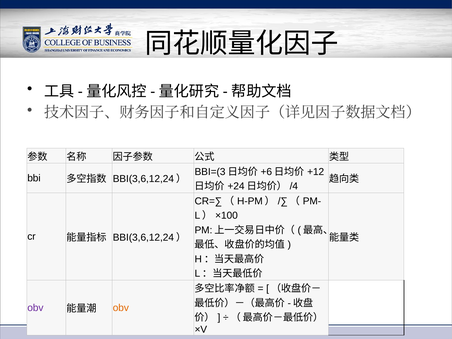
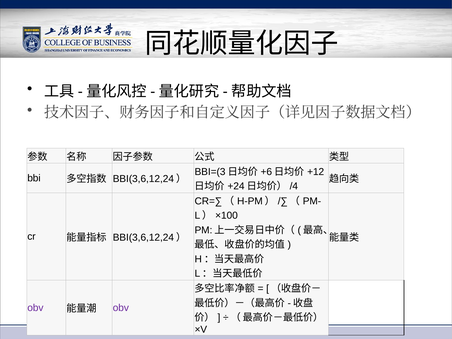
obv colour: orange -> purple (121, 308)
